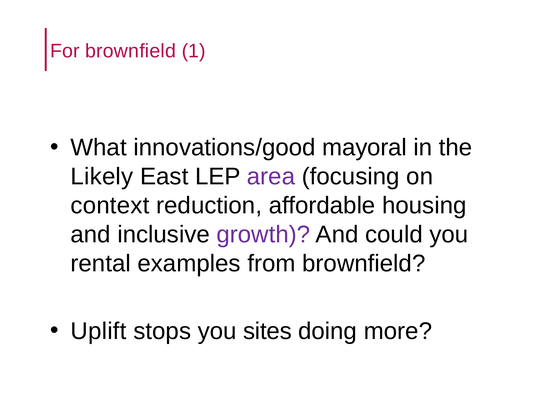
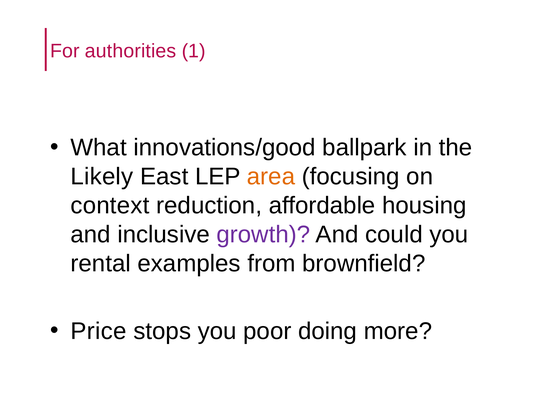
For brownfield: brownfield -> authorities (131, 51)
mayoral: mayoral -> ballpark (364, 147)
area colour: purple -> orange (271, 176)
Uplift: Uplift -> Price (99, 331)
sites: sites -> poor (267, 331)
